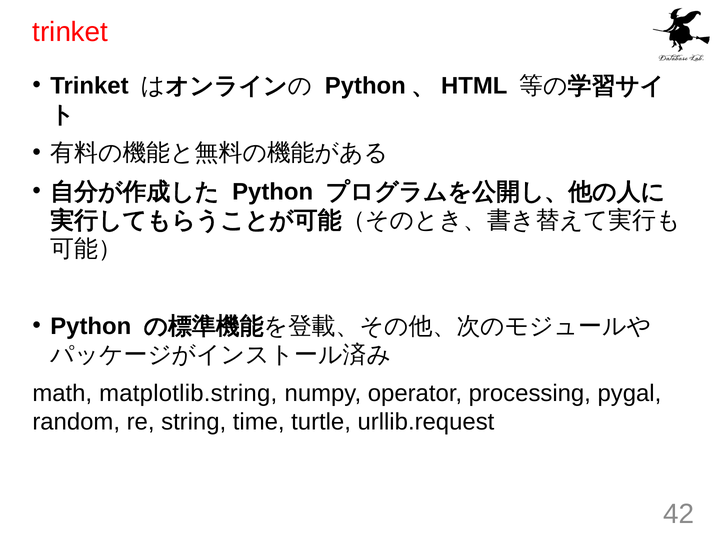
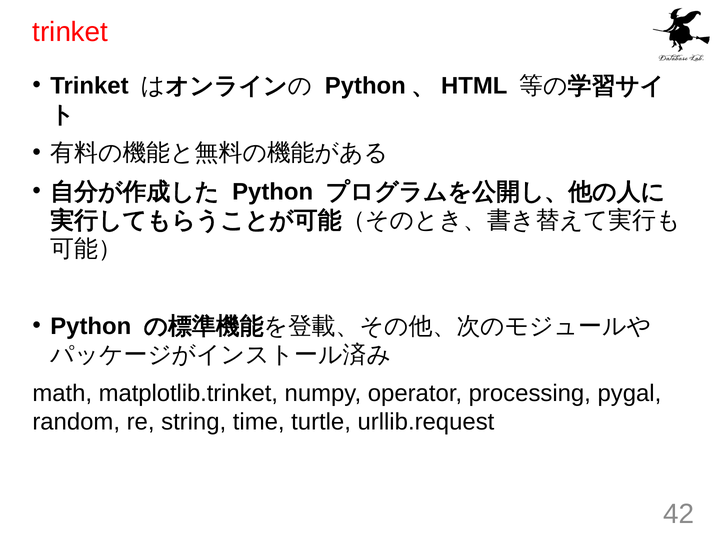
matplotlib.string: matplotlib.string -> matplotlib.trinket (188, 394)
